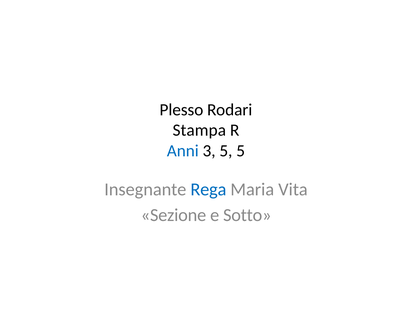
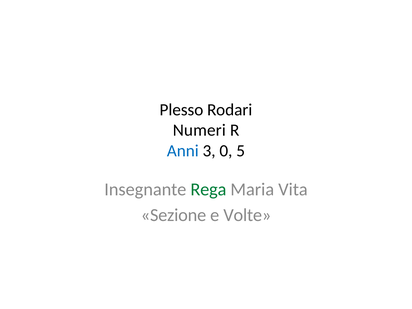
Stampa: Stampa -> Numeri (199, 130)
3 5: 5 -> 0 (226, 151)
Rega colour: blue -> green (208, 189)
Sotto: Sotto -> Volte (247, 215)
